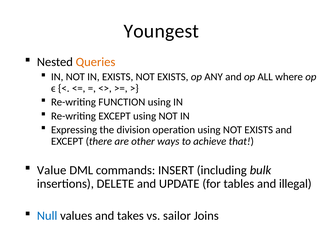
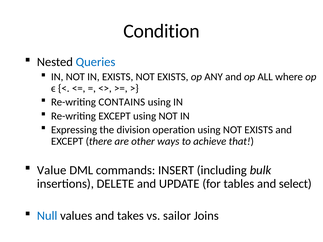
Youngest: Youngest -> Condition (162, 31)
Queries colour: orange -> blue (96, 62)
FUNCTION: FUNCTION -> CONTAINS (122, 102)
illegal: illegal -> select (295, 184)
